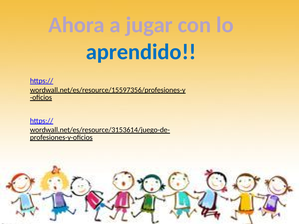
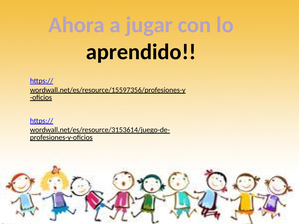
aprendido colour: blue -> black (141, 52)
